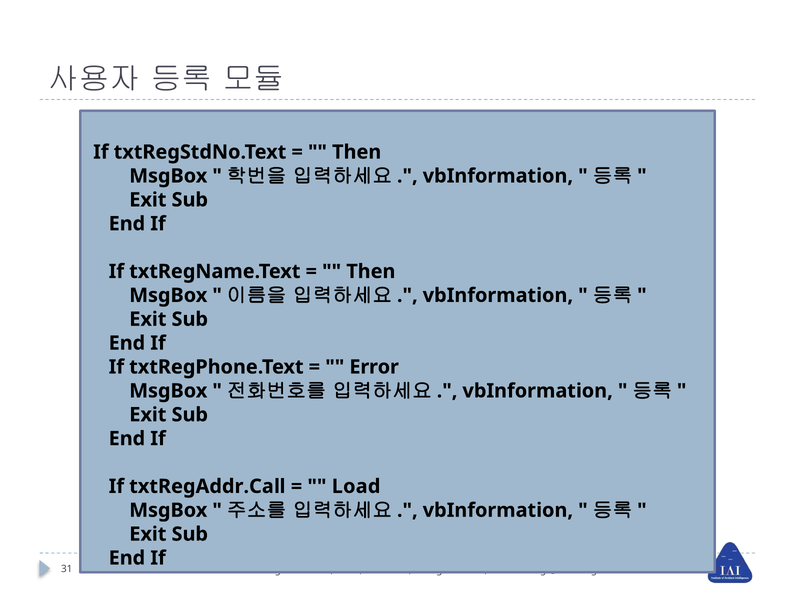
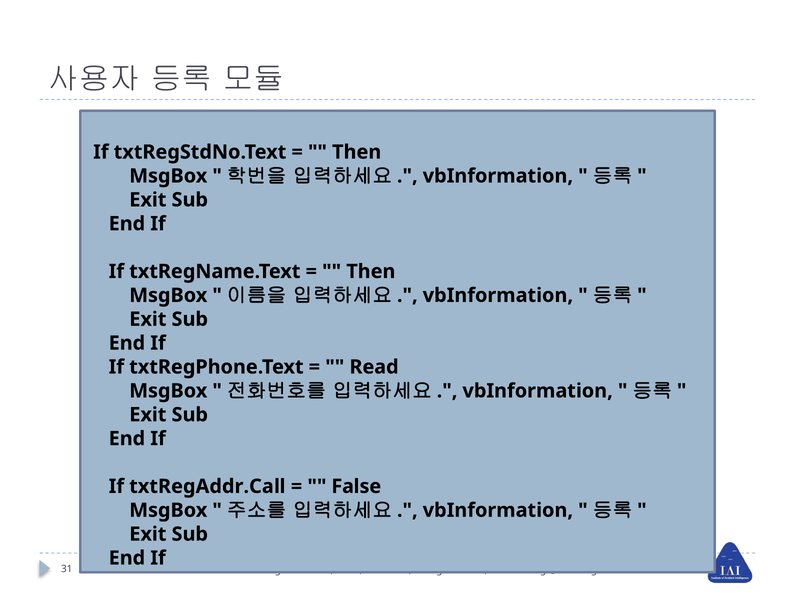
Error: Error -> Read (374, 367)
Load: Load -> False (356, 486)
